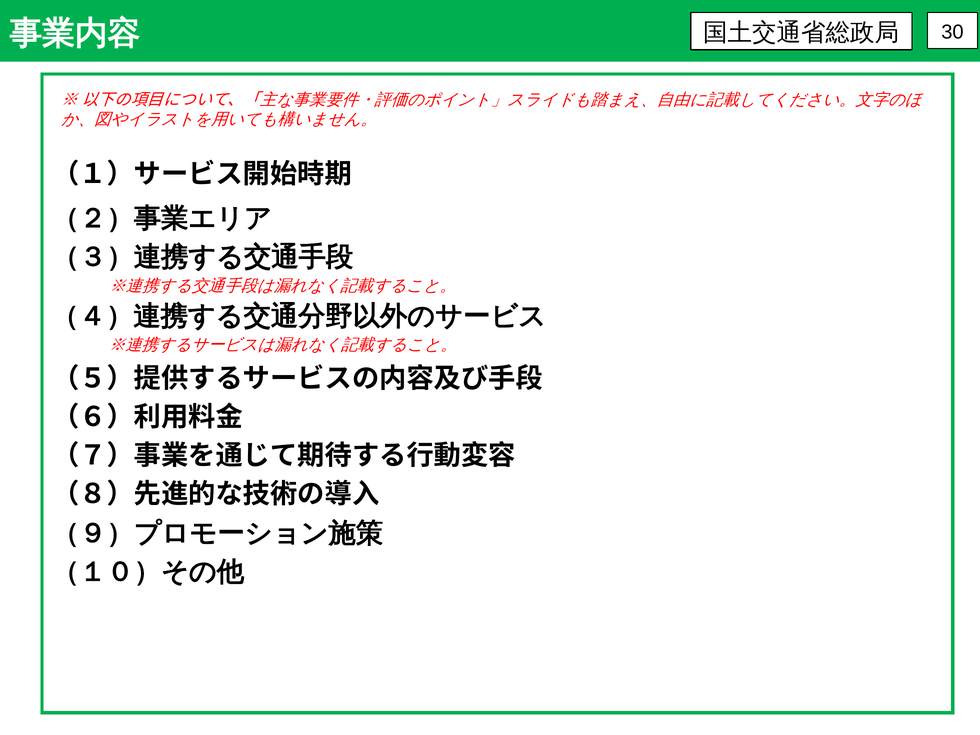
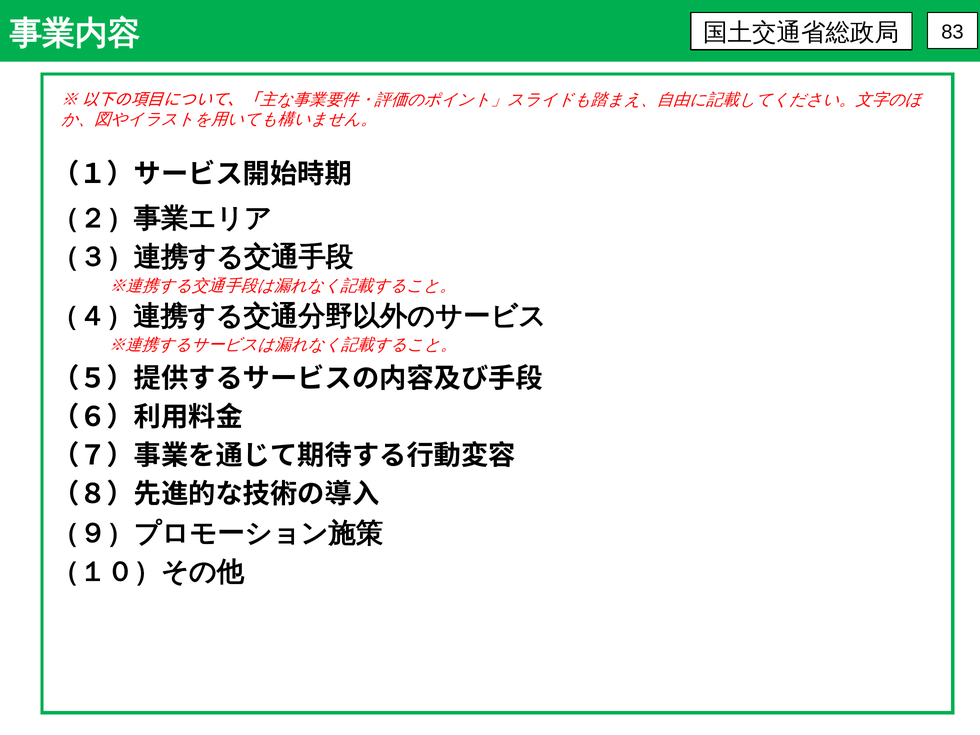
30: 30 -> 83 (953, 32)
